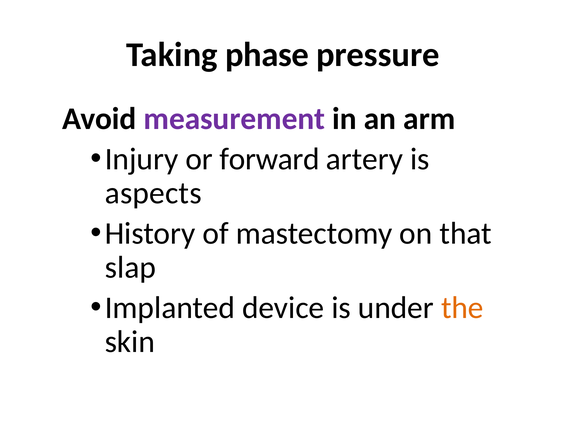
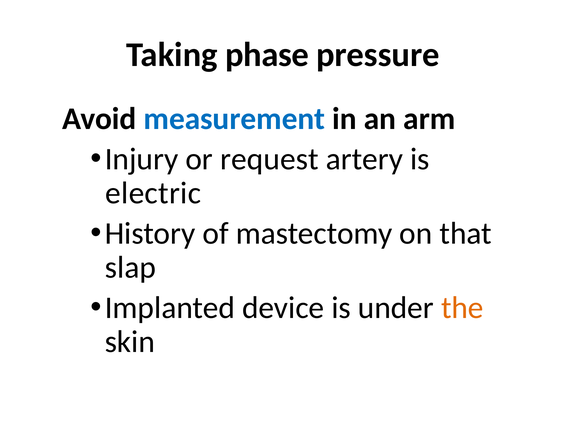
measurement colour: purple -> blue (234, 119)
forward: forward -> request (269, 159)
aspects: aspects -> electric (153, 193)
